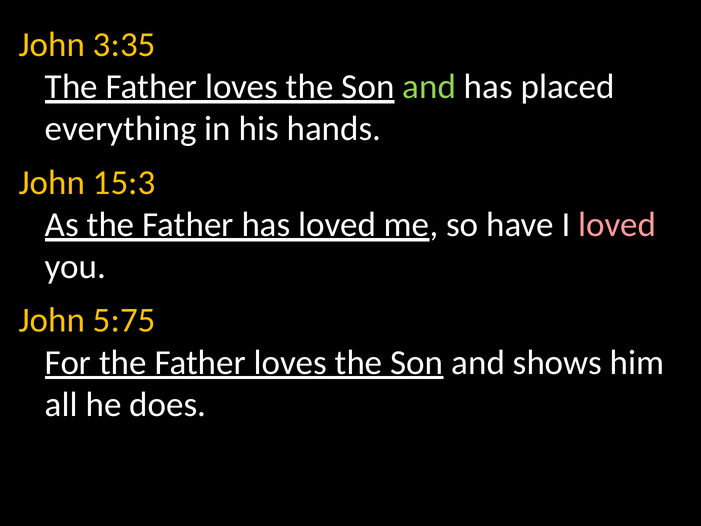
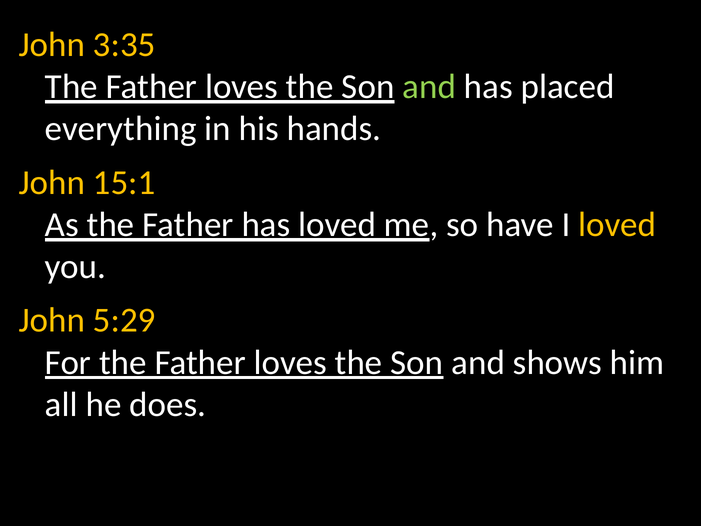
15:3: 15:3 -> 15:1 (124, 182)
loved colour: pink -> yellow (617, 224)
5:75: 5:75 -> 5:29 (124, 320)
